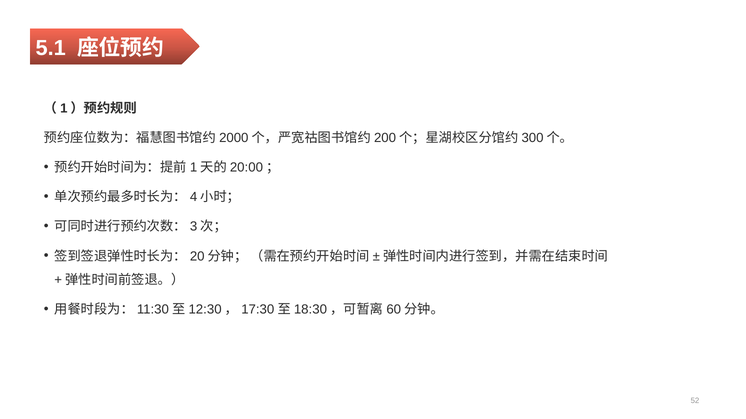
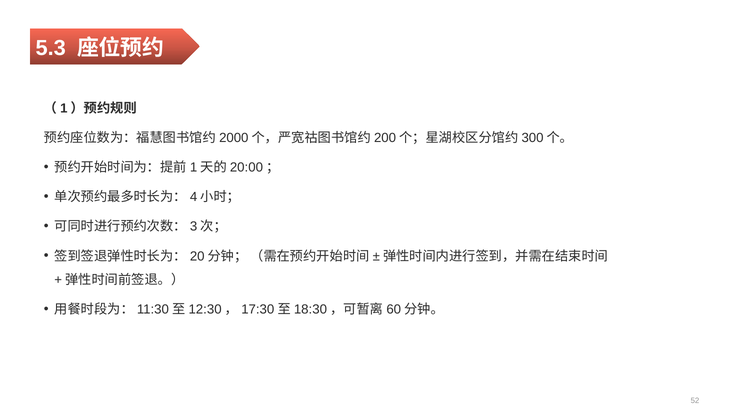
5.1: 5.1 -> 5.3 (51, 48)
